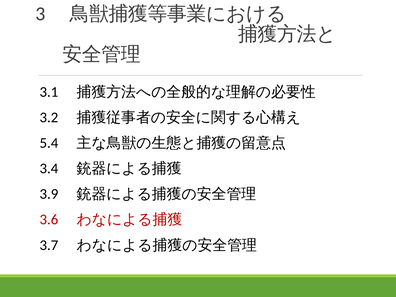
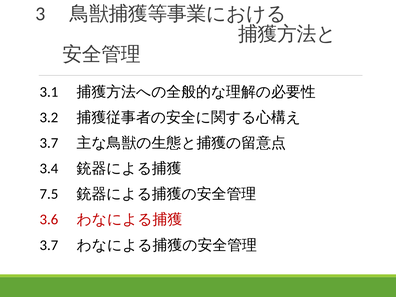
5.4: 5.4 -> 3.7 (49, 143)
3.9: 3.9 -> 7.5 (49, 194)
